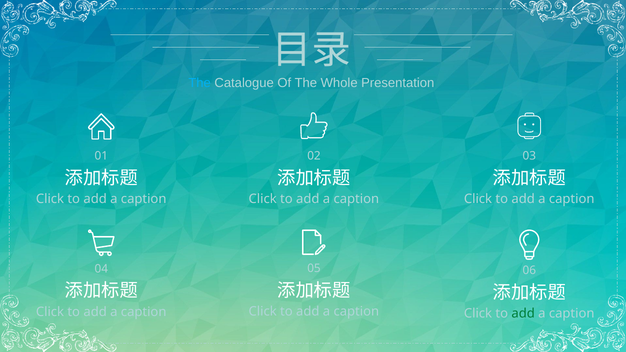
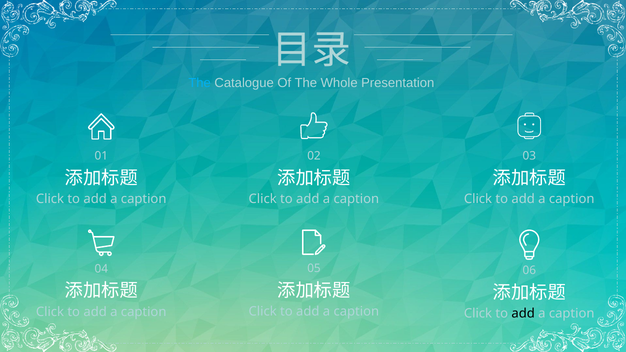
add colour: green -> black (523, 314)
